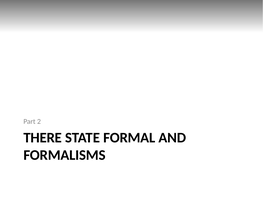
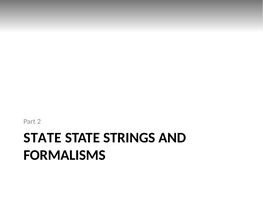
THERE: THERE -> STATE (43, 138)
FORMAL: FORMAL -> STRINGS (129, 138)
